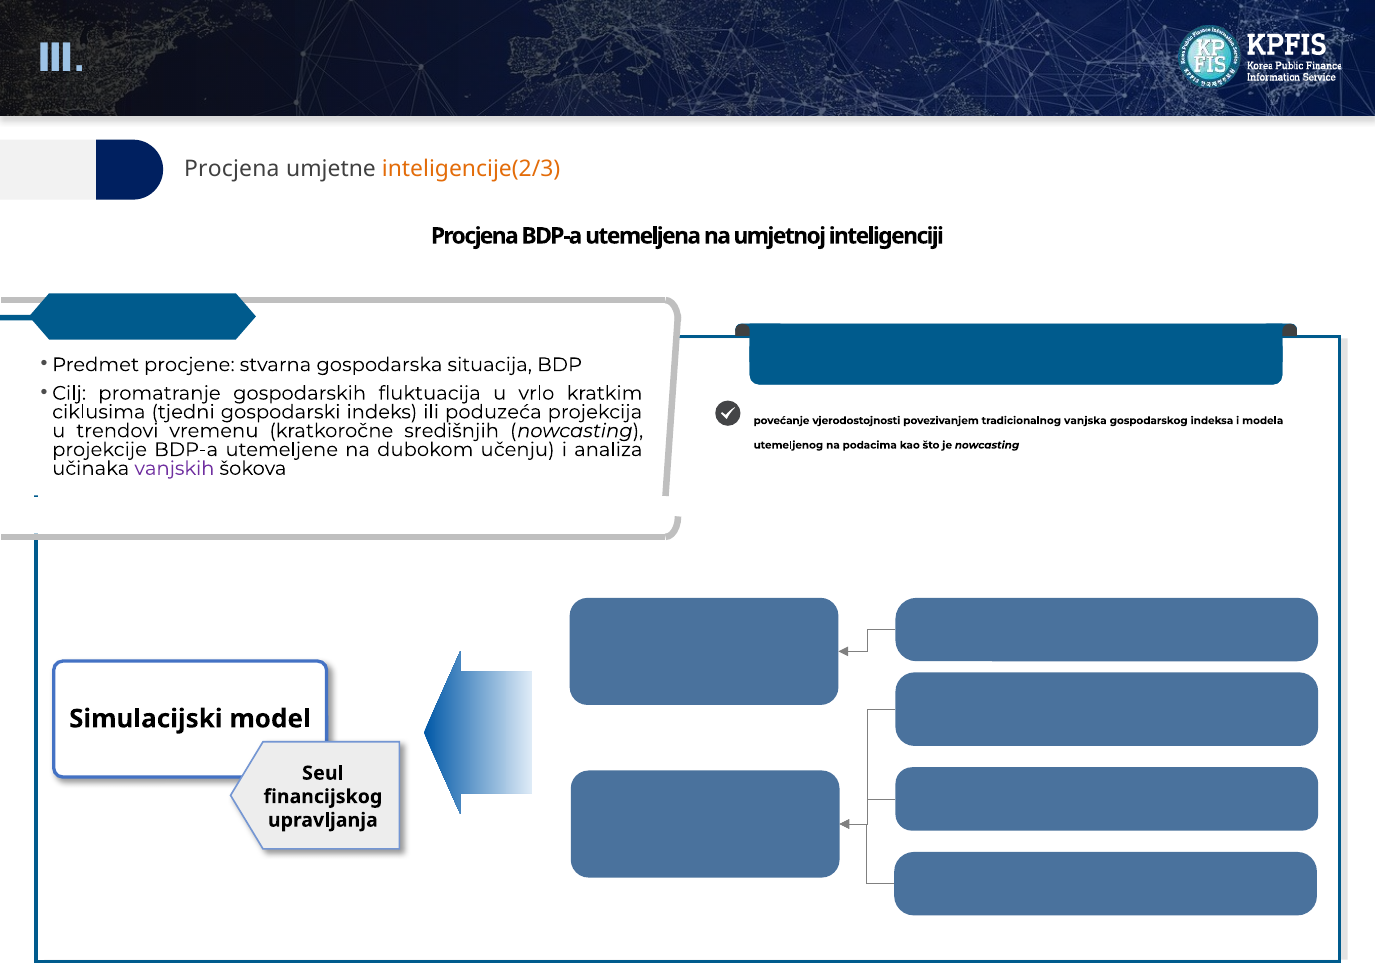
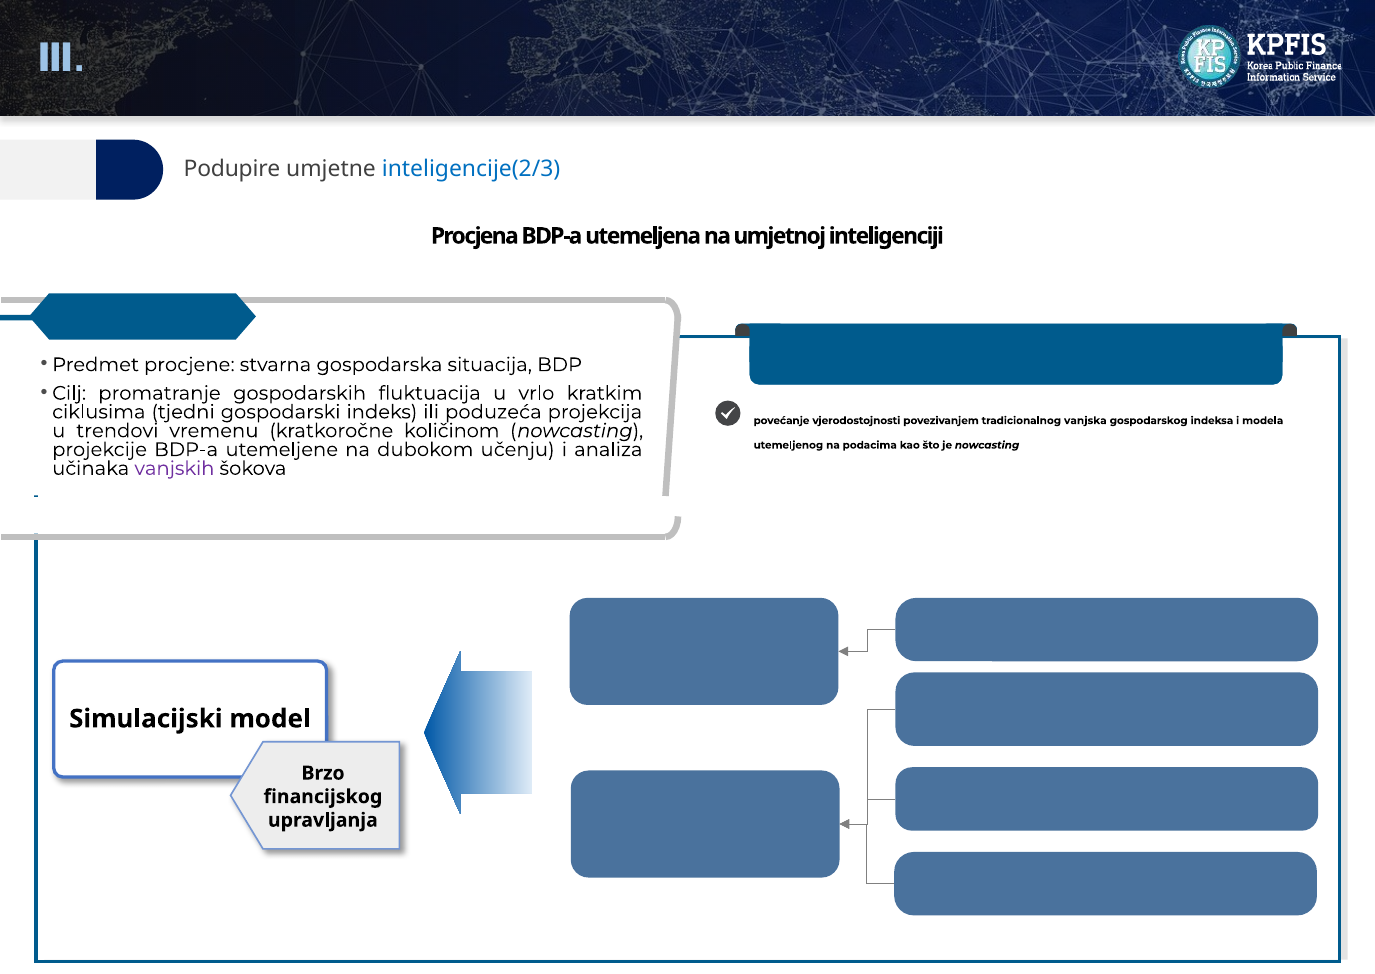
Procjena: Procjena -> Podupire (232, 169)
inteligencije(2/3 colour: orange -> blue (471, 169)
središnjih: središnjih -> količinom (452, 431)
Seul: Seul -> Brzo (323, 774)
